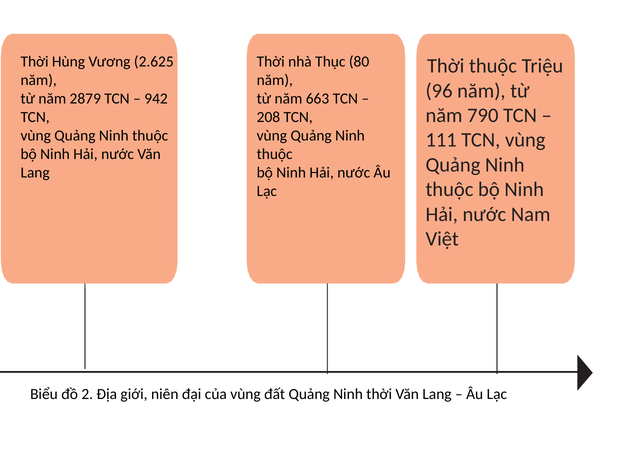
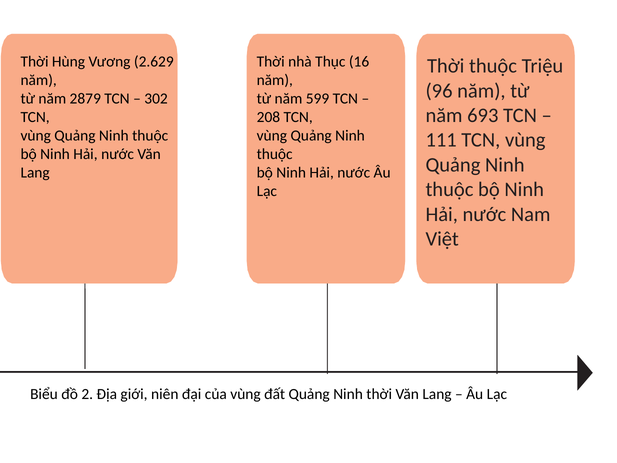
2.625: 2.625 -> 2.629 (154, 62)
80: 80 -> 16 (359, 62)
942: 942 -> 302 (156, 99)
663: 663 -> 599 (318, 99)
790: 790 -> 693 (483, 115)
